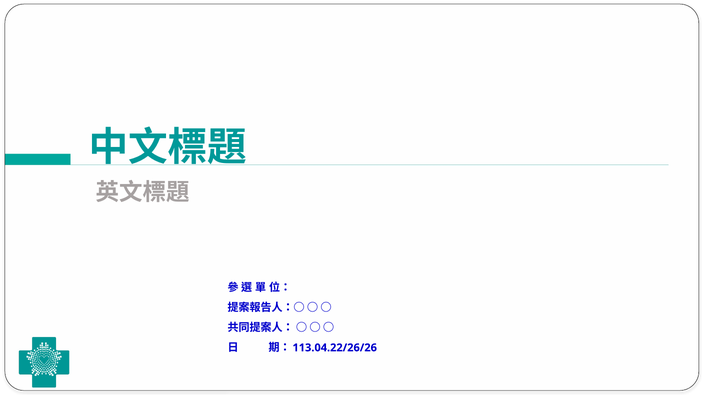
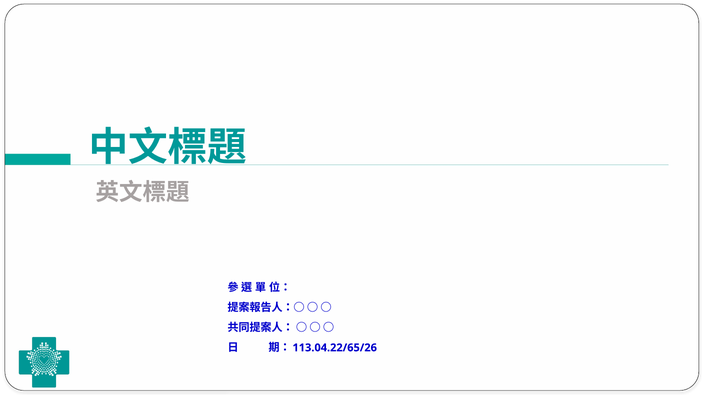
113.04.22/26/26: 113.04.22/26/26 -> 113.04.22/65/26 (335, 348)
